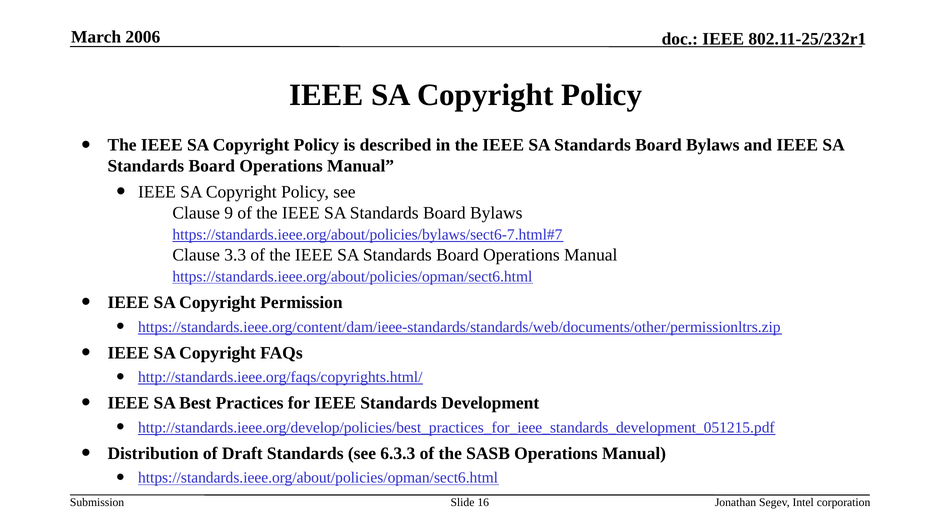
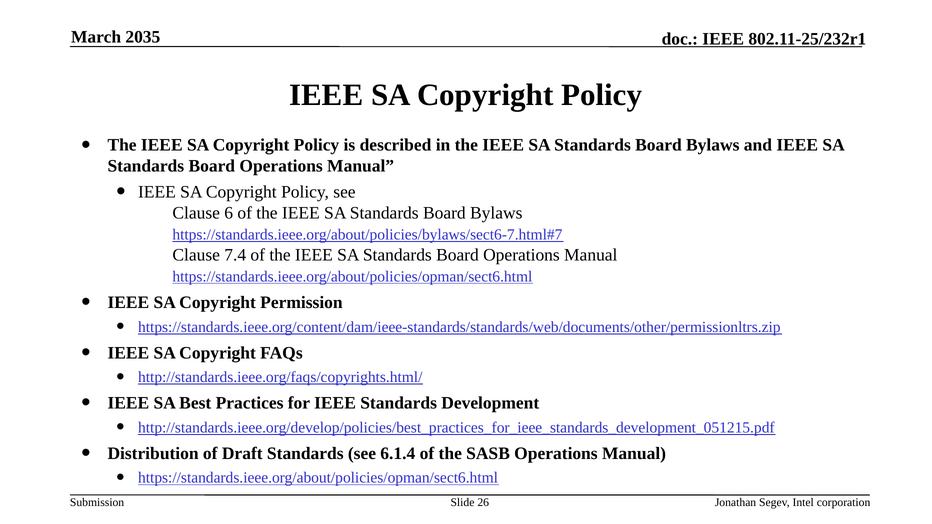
2006: 2006 -> 2035 (143, 37)
9: 9 -> 6 (229, 213)
3.3: 3.3 -> 7.4 (235, 255)
6.3.3: 6.3.3 -> 6.1.4 (398, 454)
16: 16 -> 26 (483, 503)
